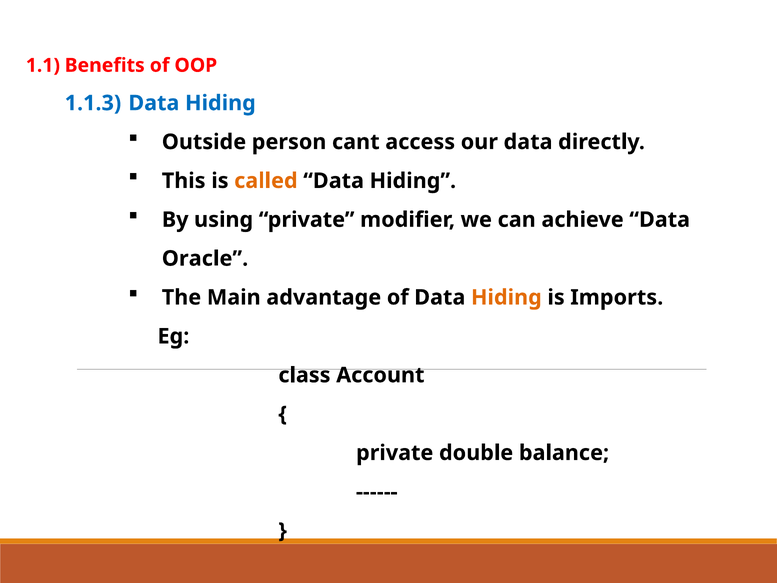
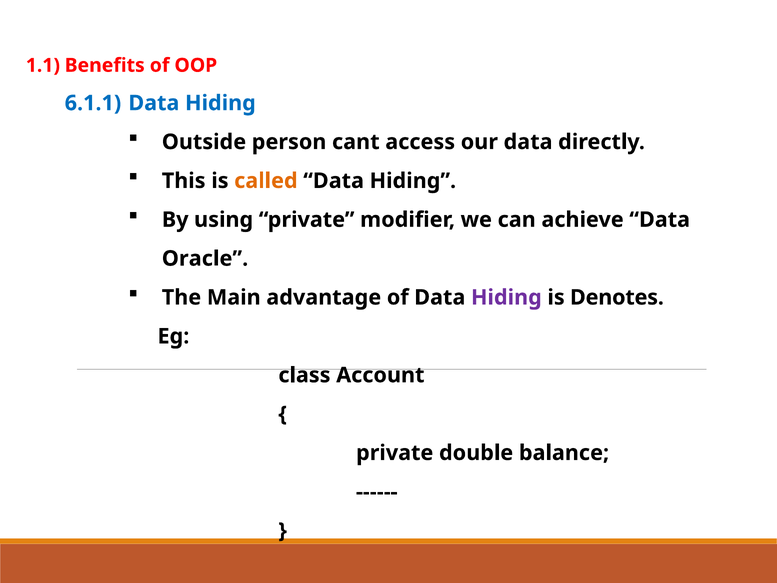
1.1.3: 1.1.3 -> 6.1.1 (93, 103)
Hiding colour: orange -> purple (506, 297)
Imports: Imports -> Denotes (617, 297)
